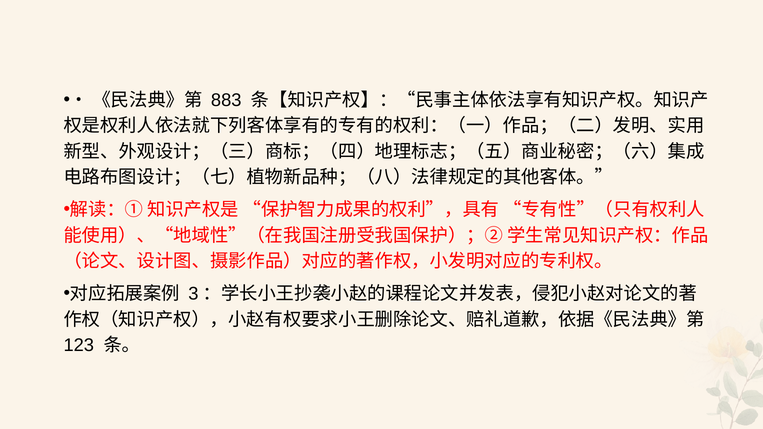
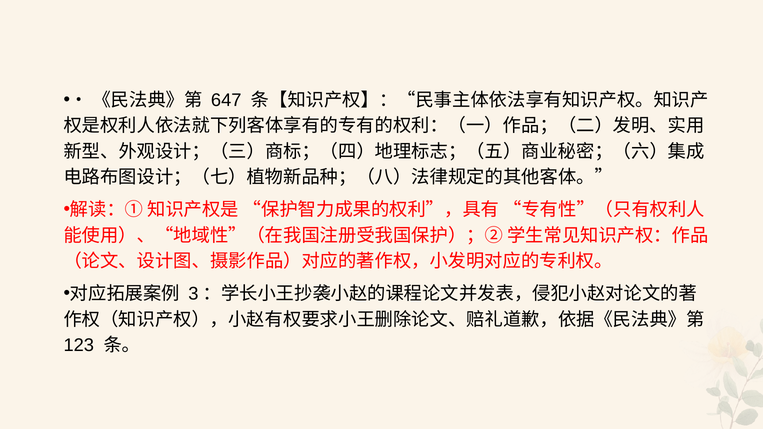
883: 883 -> 647 (226, 100)
